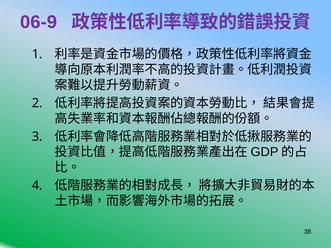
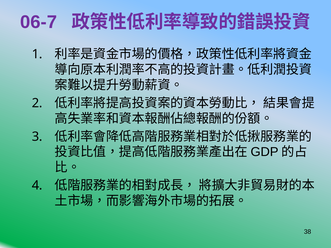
06-9: 06-9 -> 06-7 (39, 22)
